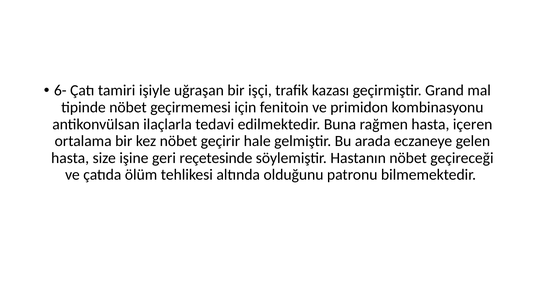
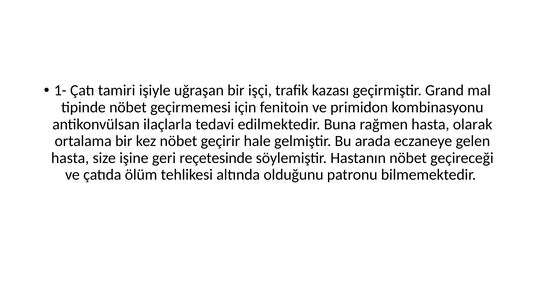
6-: 6- -> 1- (60, 90)
içeren: içeren -> olarak (473, 124)
